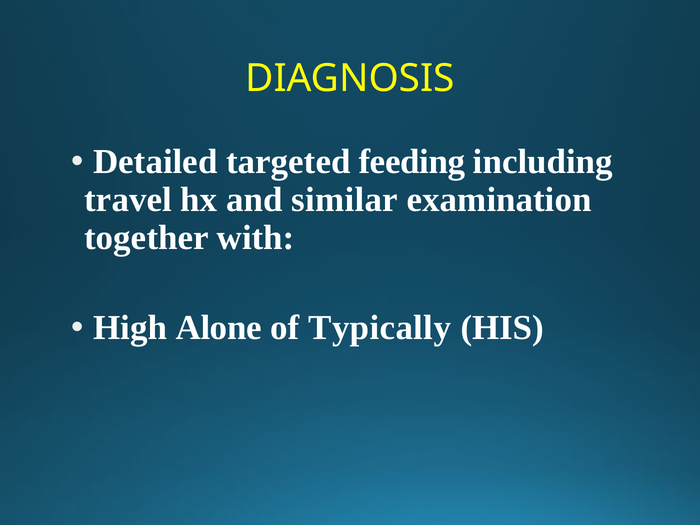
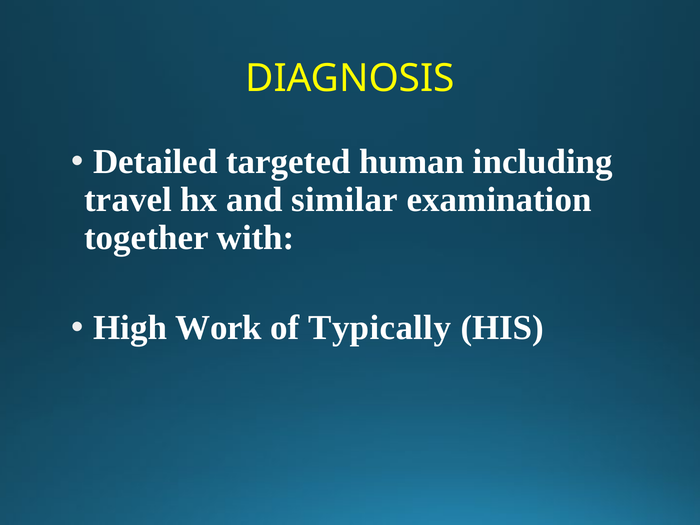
feeding: feeding -> human (412, 162)
Alone: Alone -> Work (219, 328)
